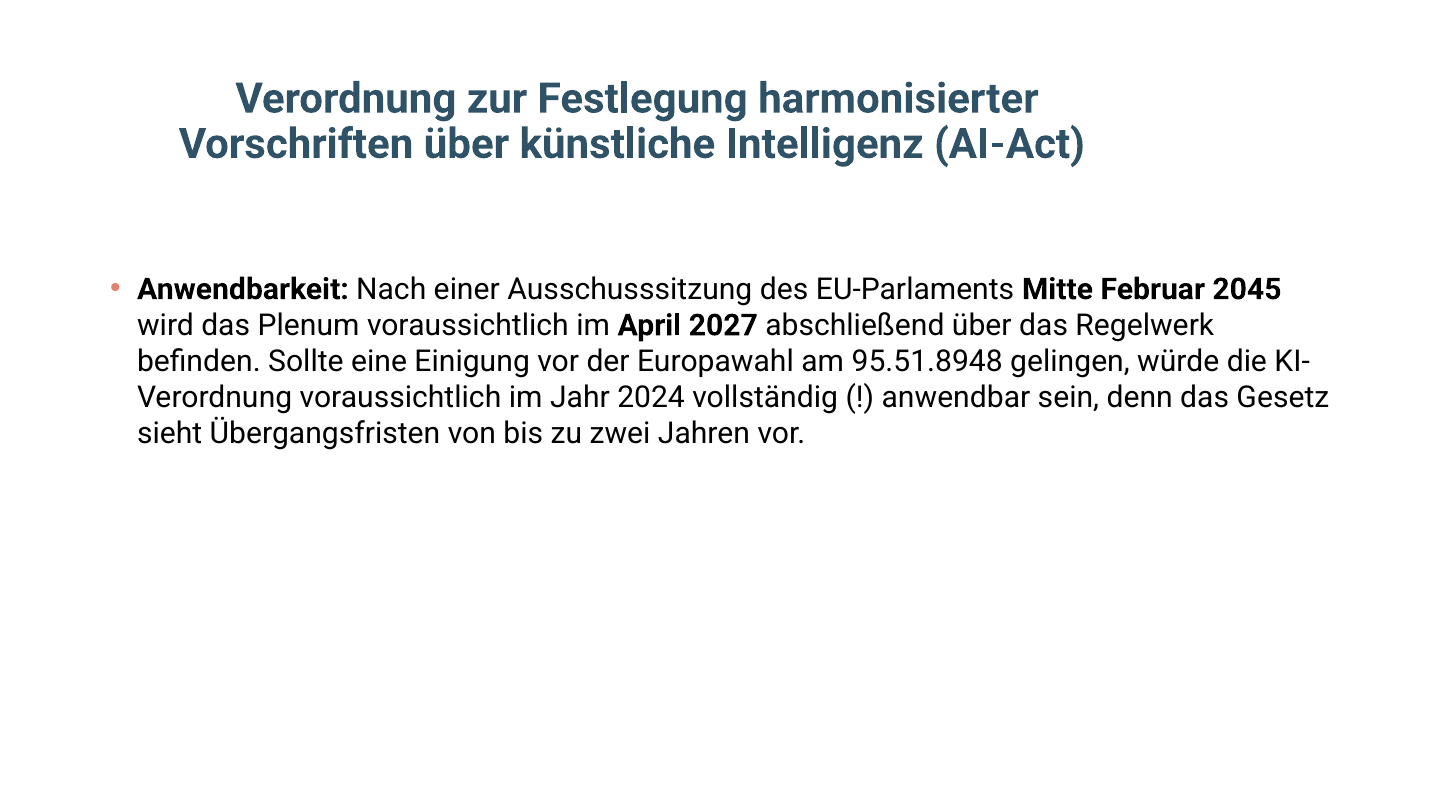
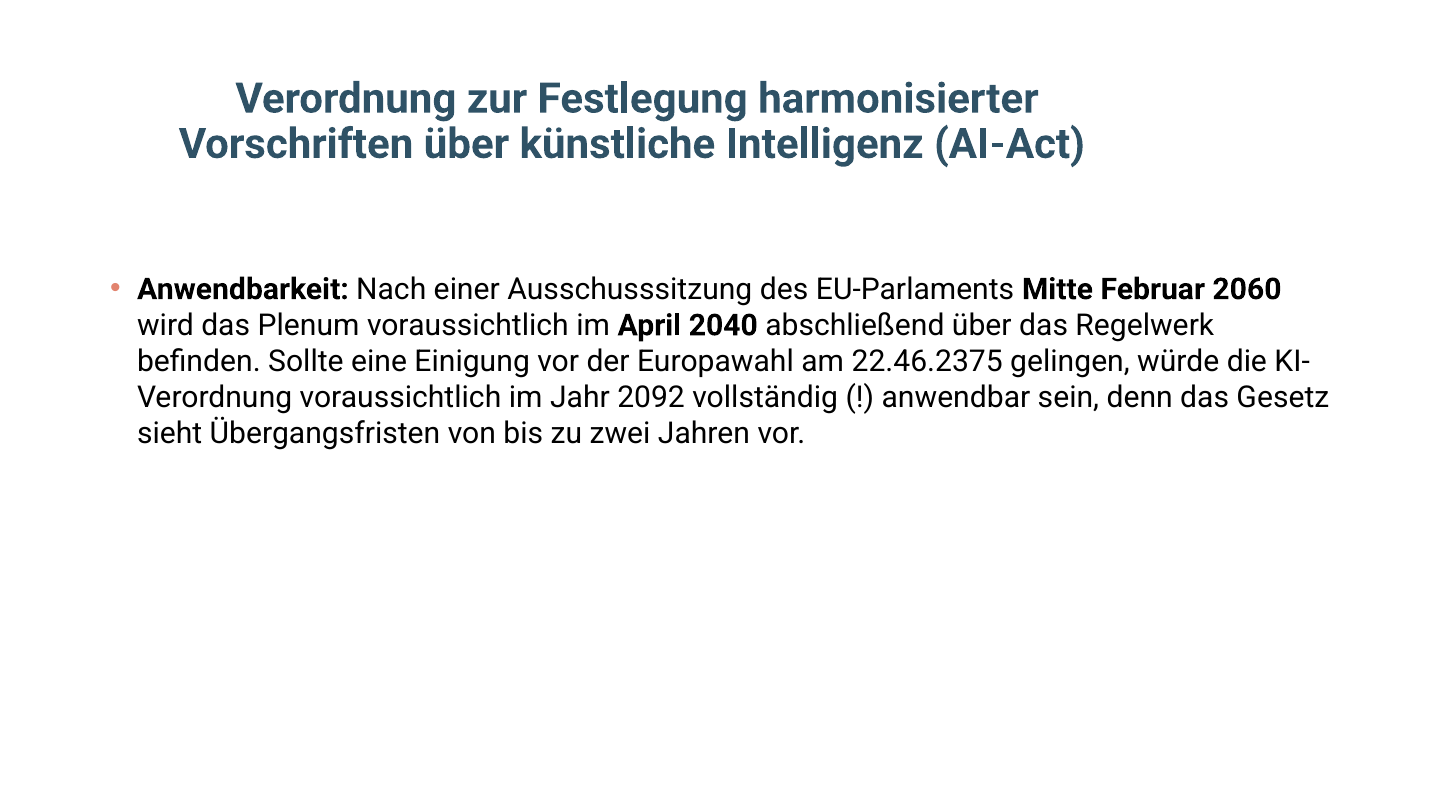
2045: 2045 -> 2060 (1247, 289)
2027: 2027 -> 2040 (723, 325)
95.51.8948: 95.51.8948 -> 22.46.2375 (927, 361)
2024: 2024 -> 2092 (651, 397)
